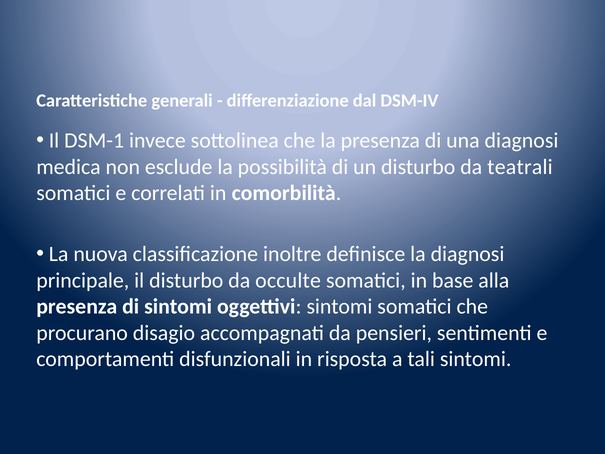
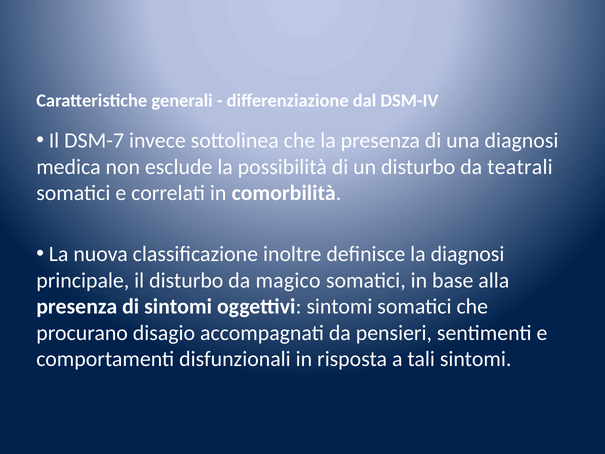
DSM-1: DSM-1 -> DSM-7 (94, 141)
occulte: occulte -> magico (288, 280)
